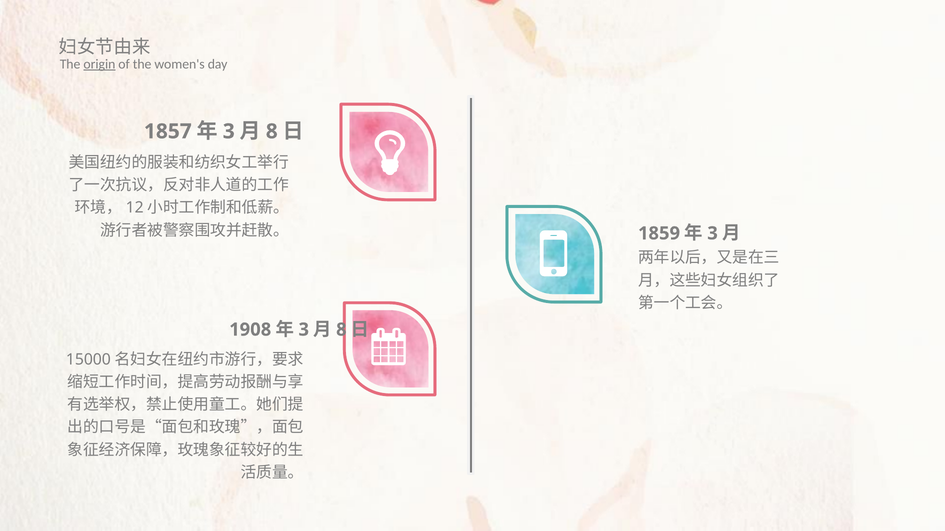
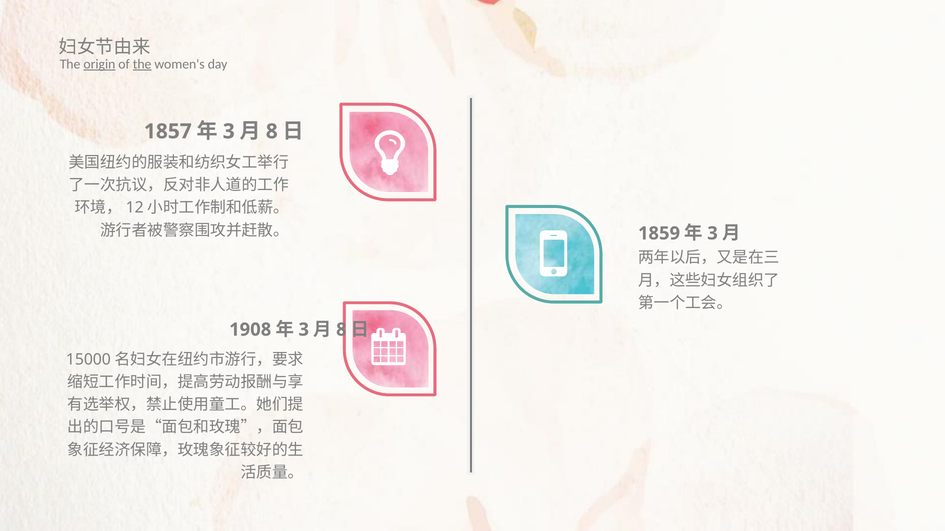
the underline: none -> present (142, 64)
